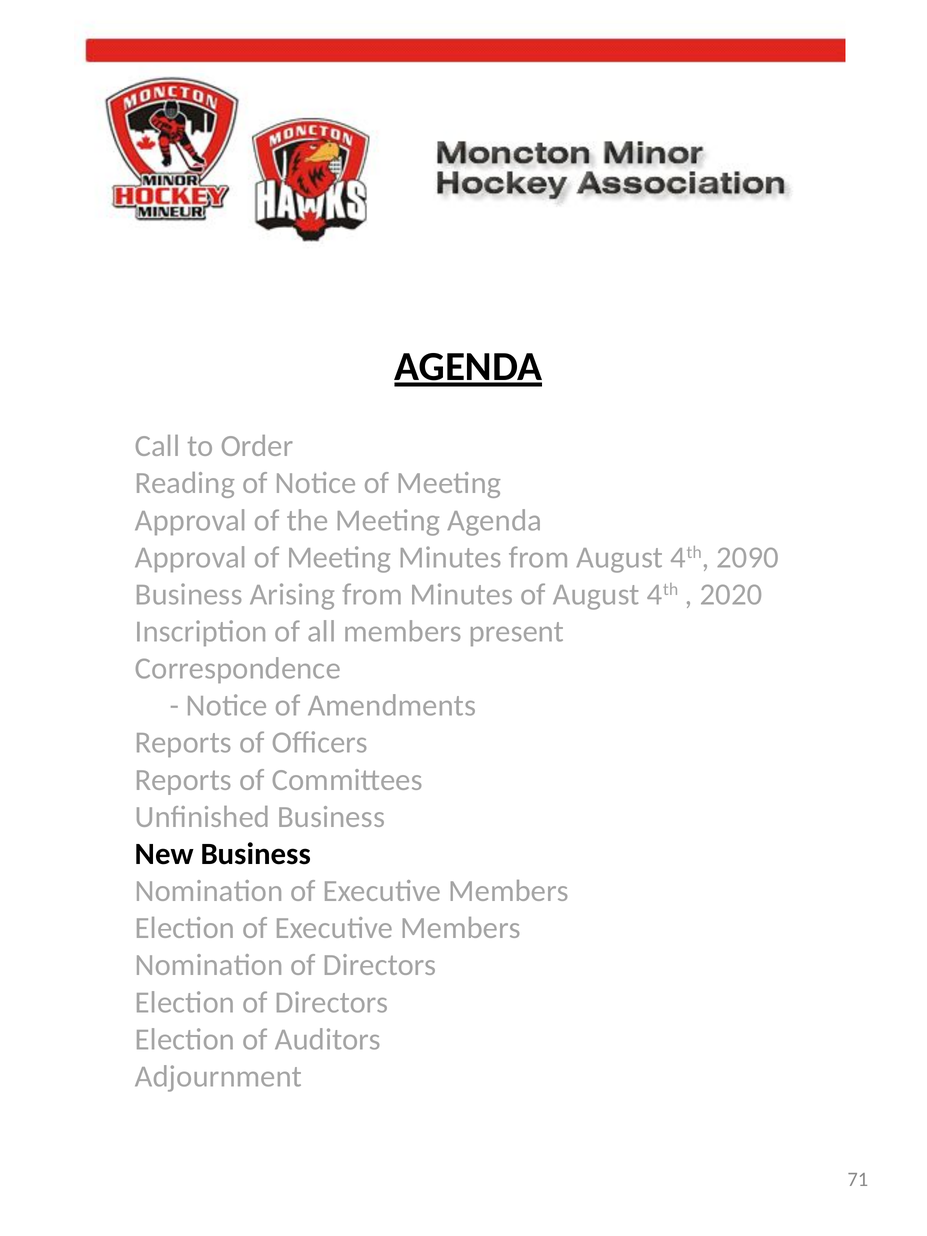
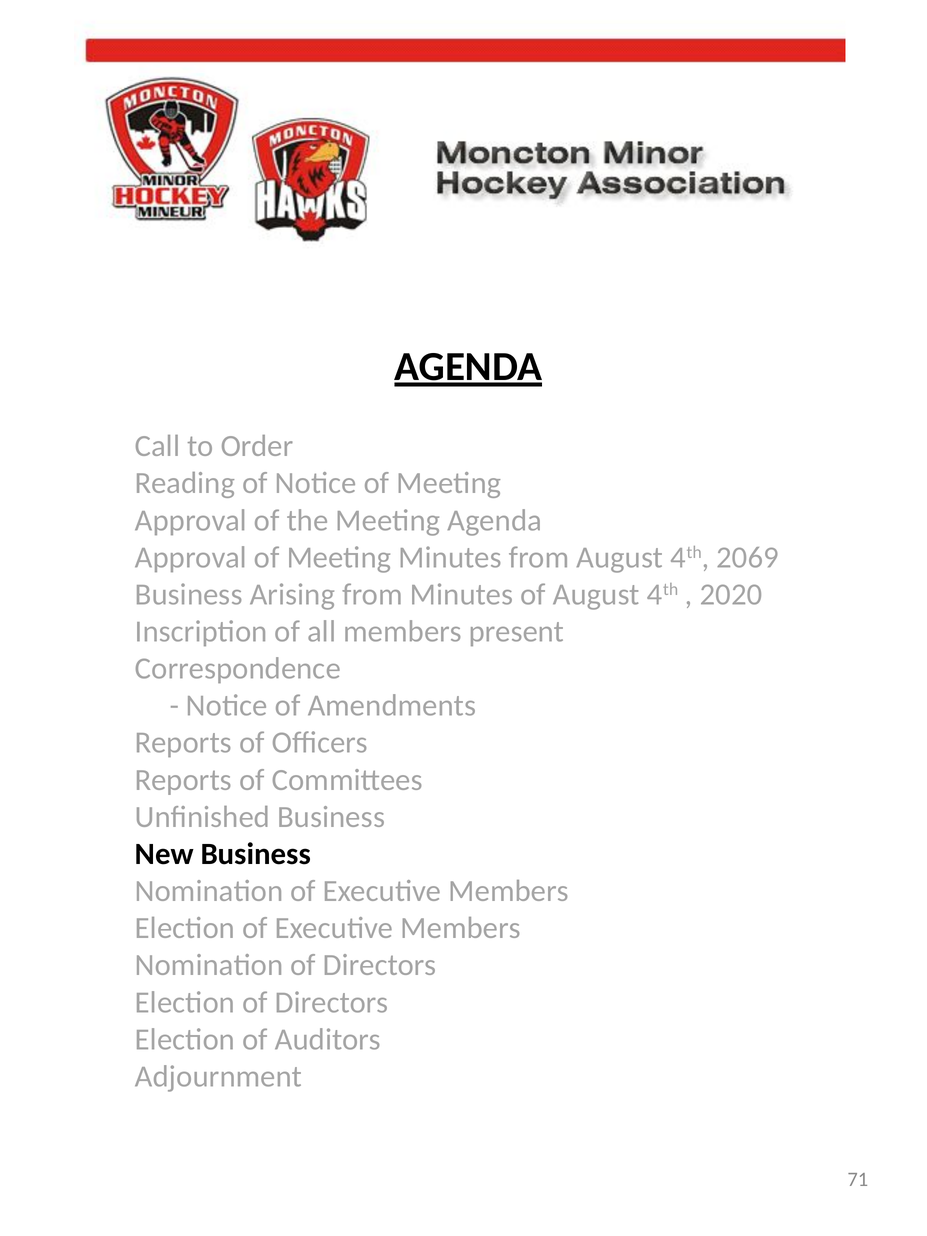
2090: 2090 -> 2069 (748, 557)
